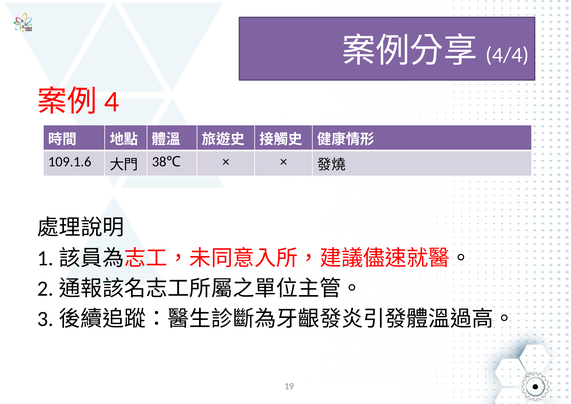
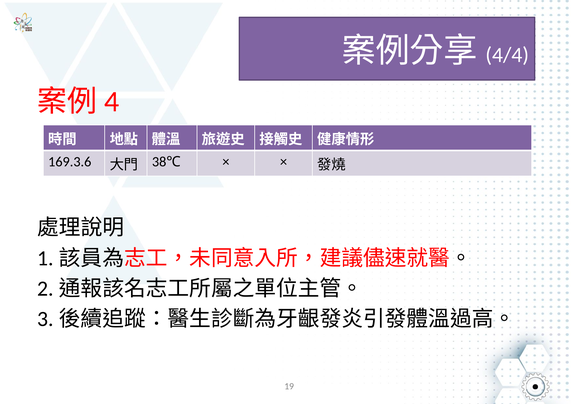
109.1.6: 109.1.6 -> 169.3.6 (70, 162)
